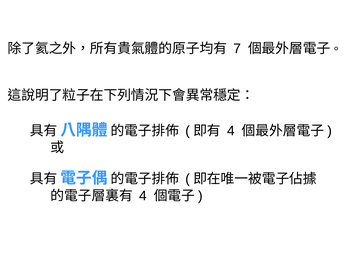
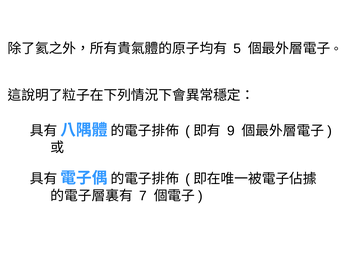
7: 7 -> 5 (237, 48)
4: 4 -> 9 (231, 131)
4: 4 -> 7 (143, 196)
